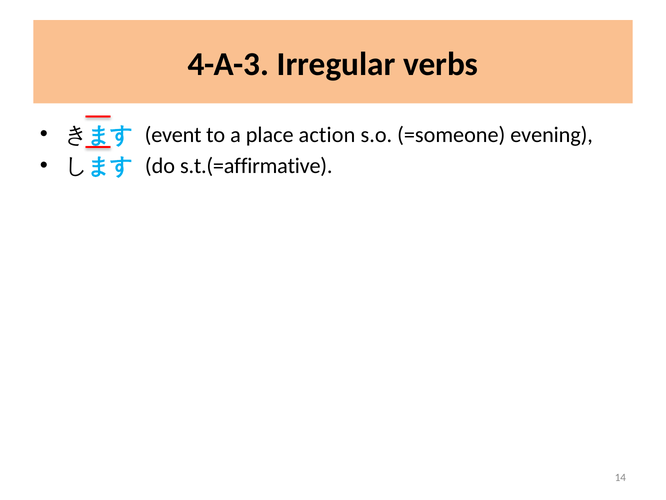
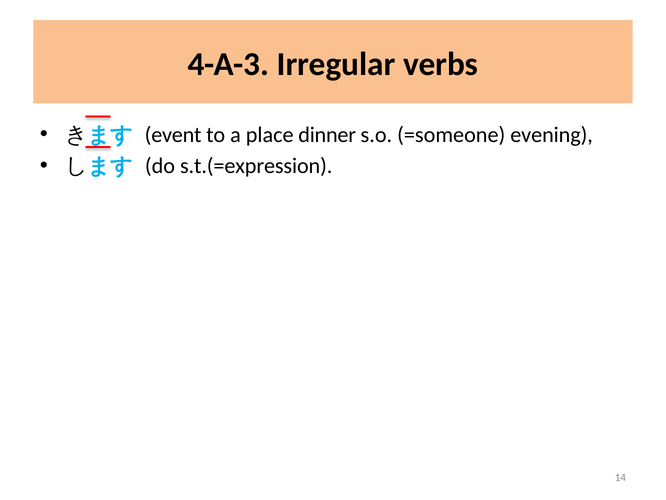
action: action -> dinner (327, 135)
s.t.(=affirmative: s.t.(=affirmative -> s.t.(=expression (256, 166)
